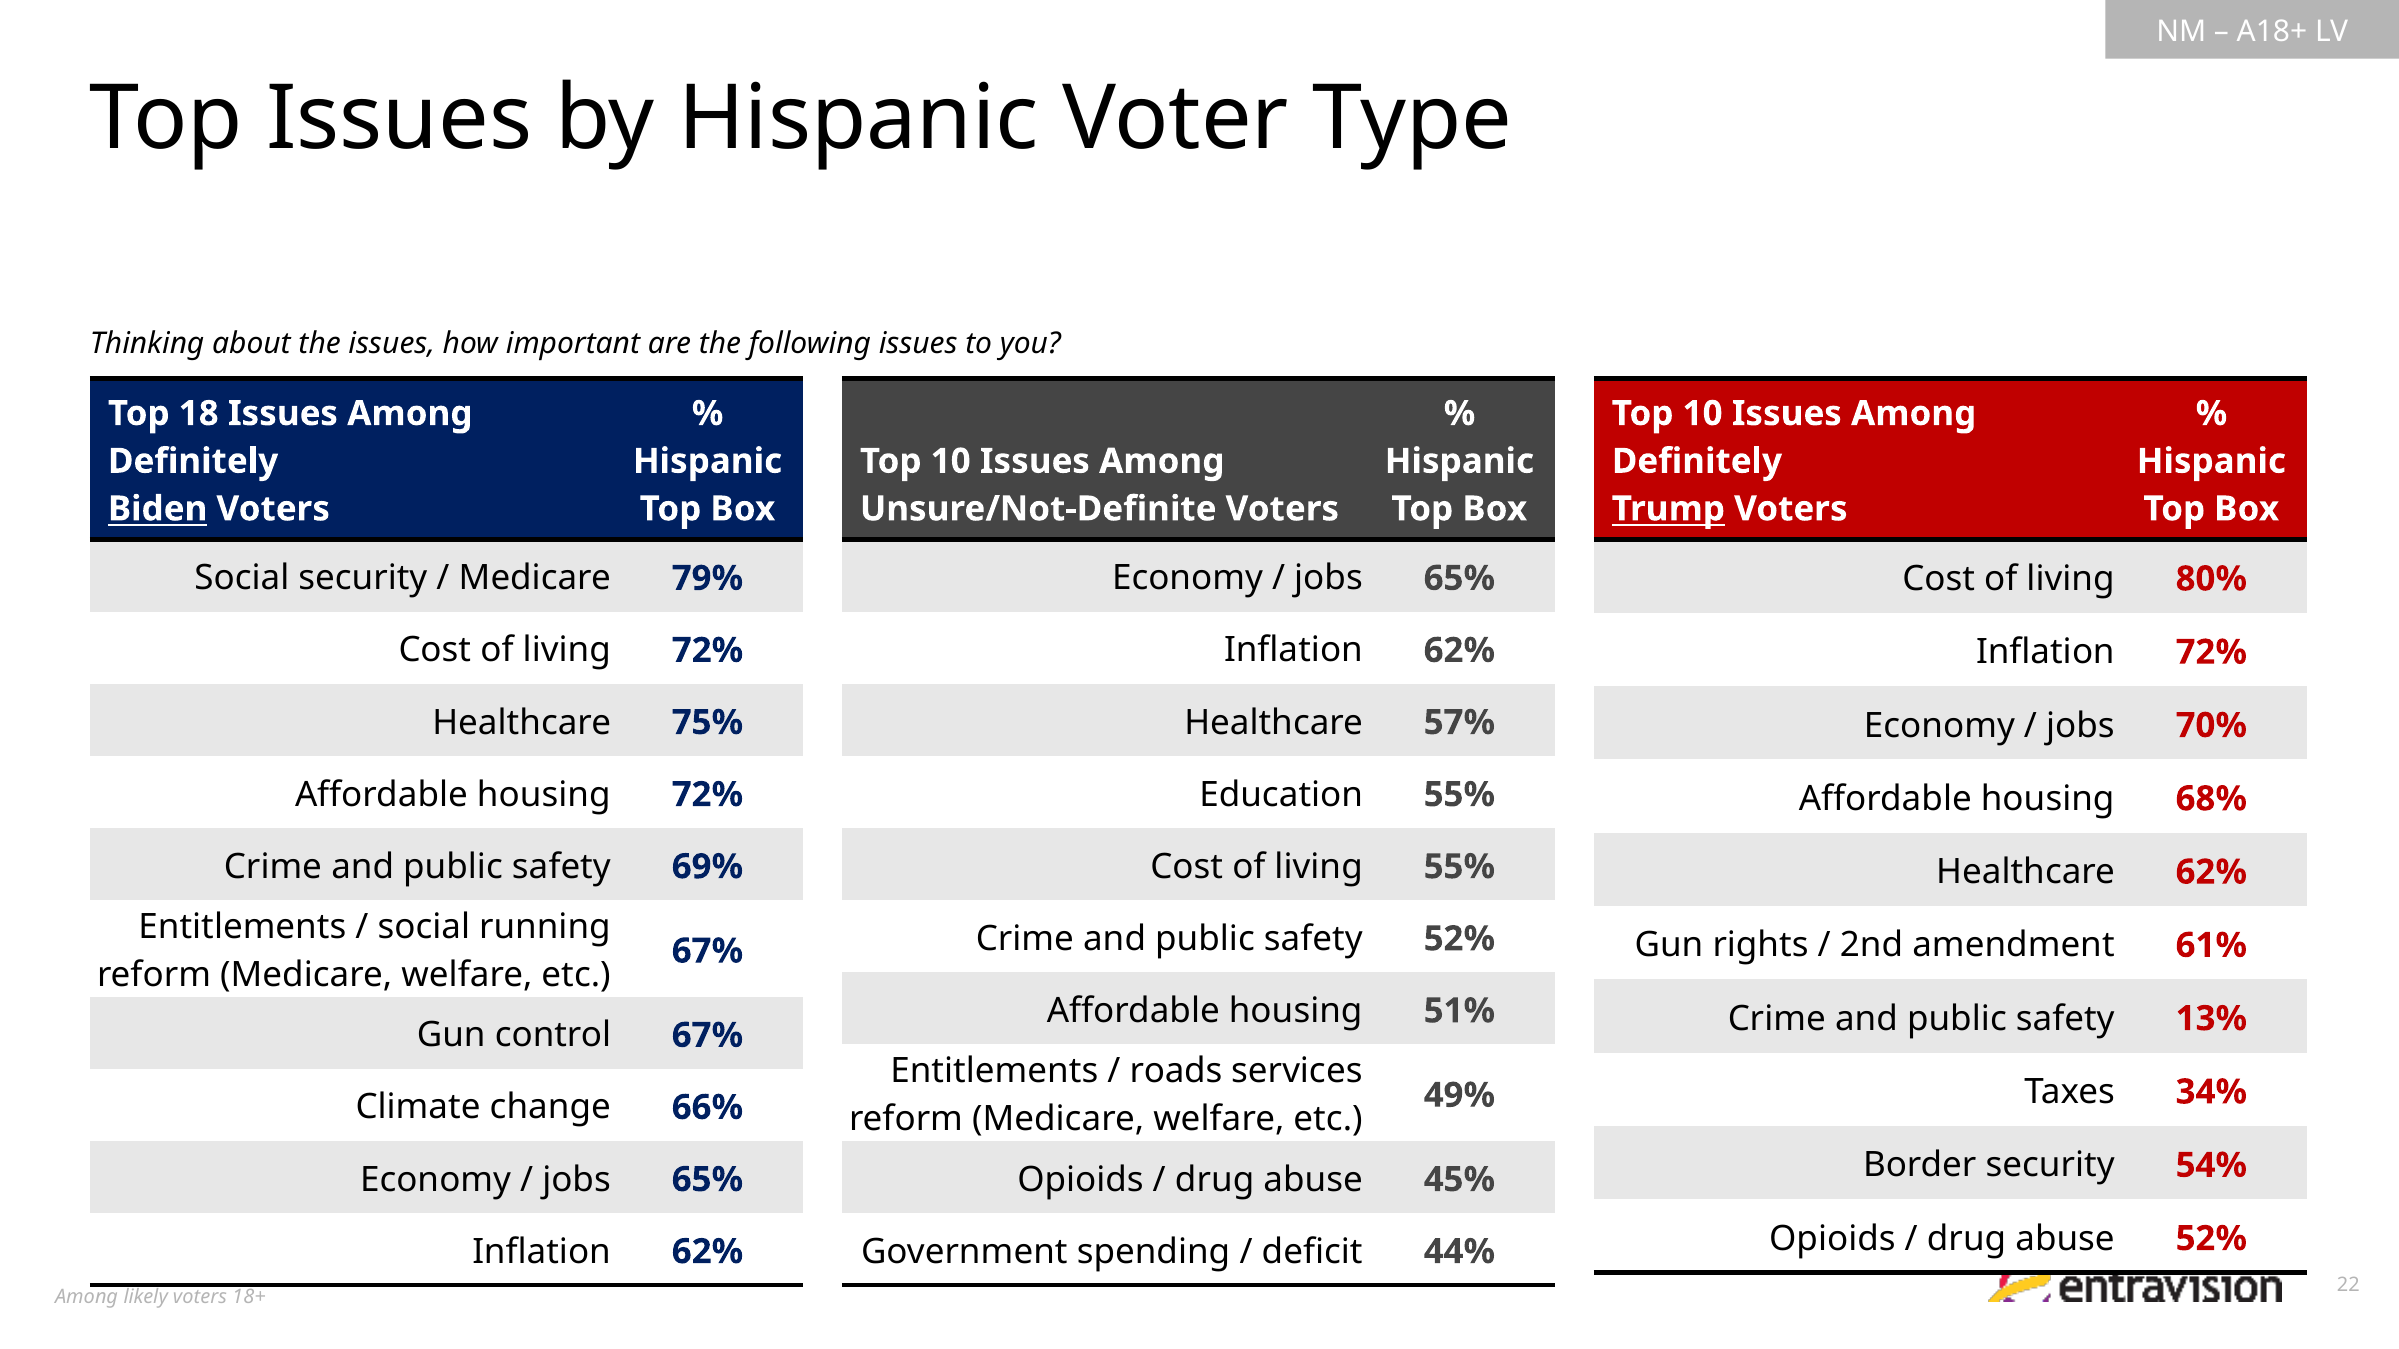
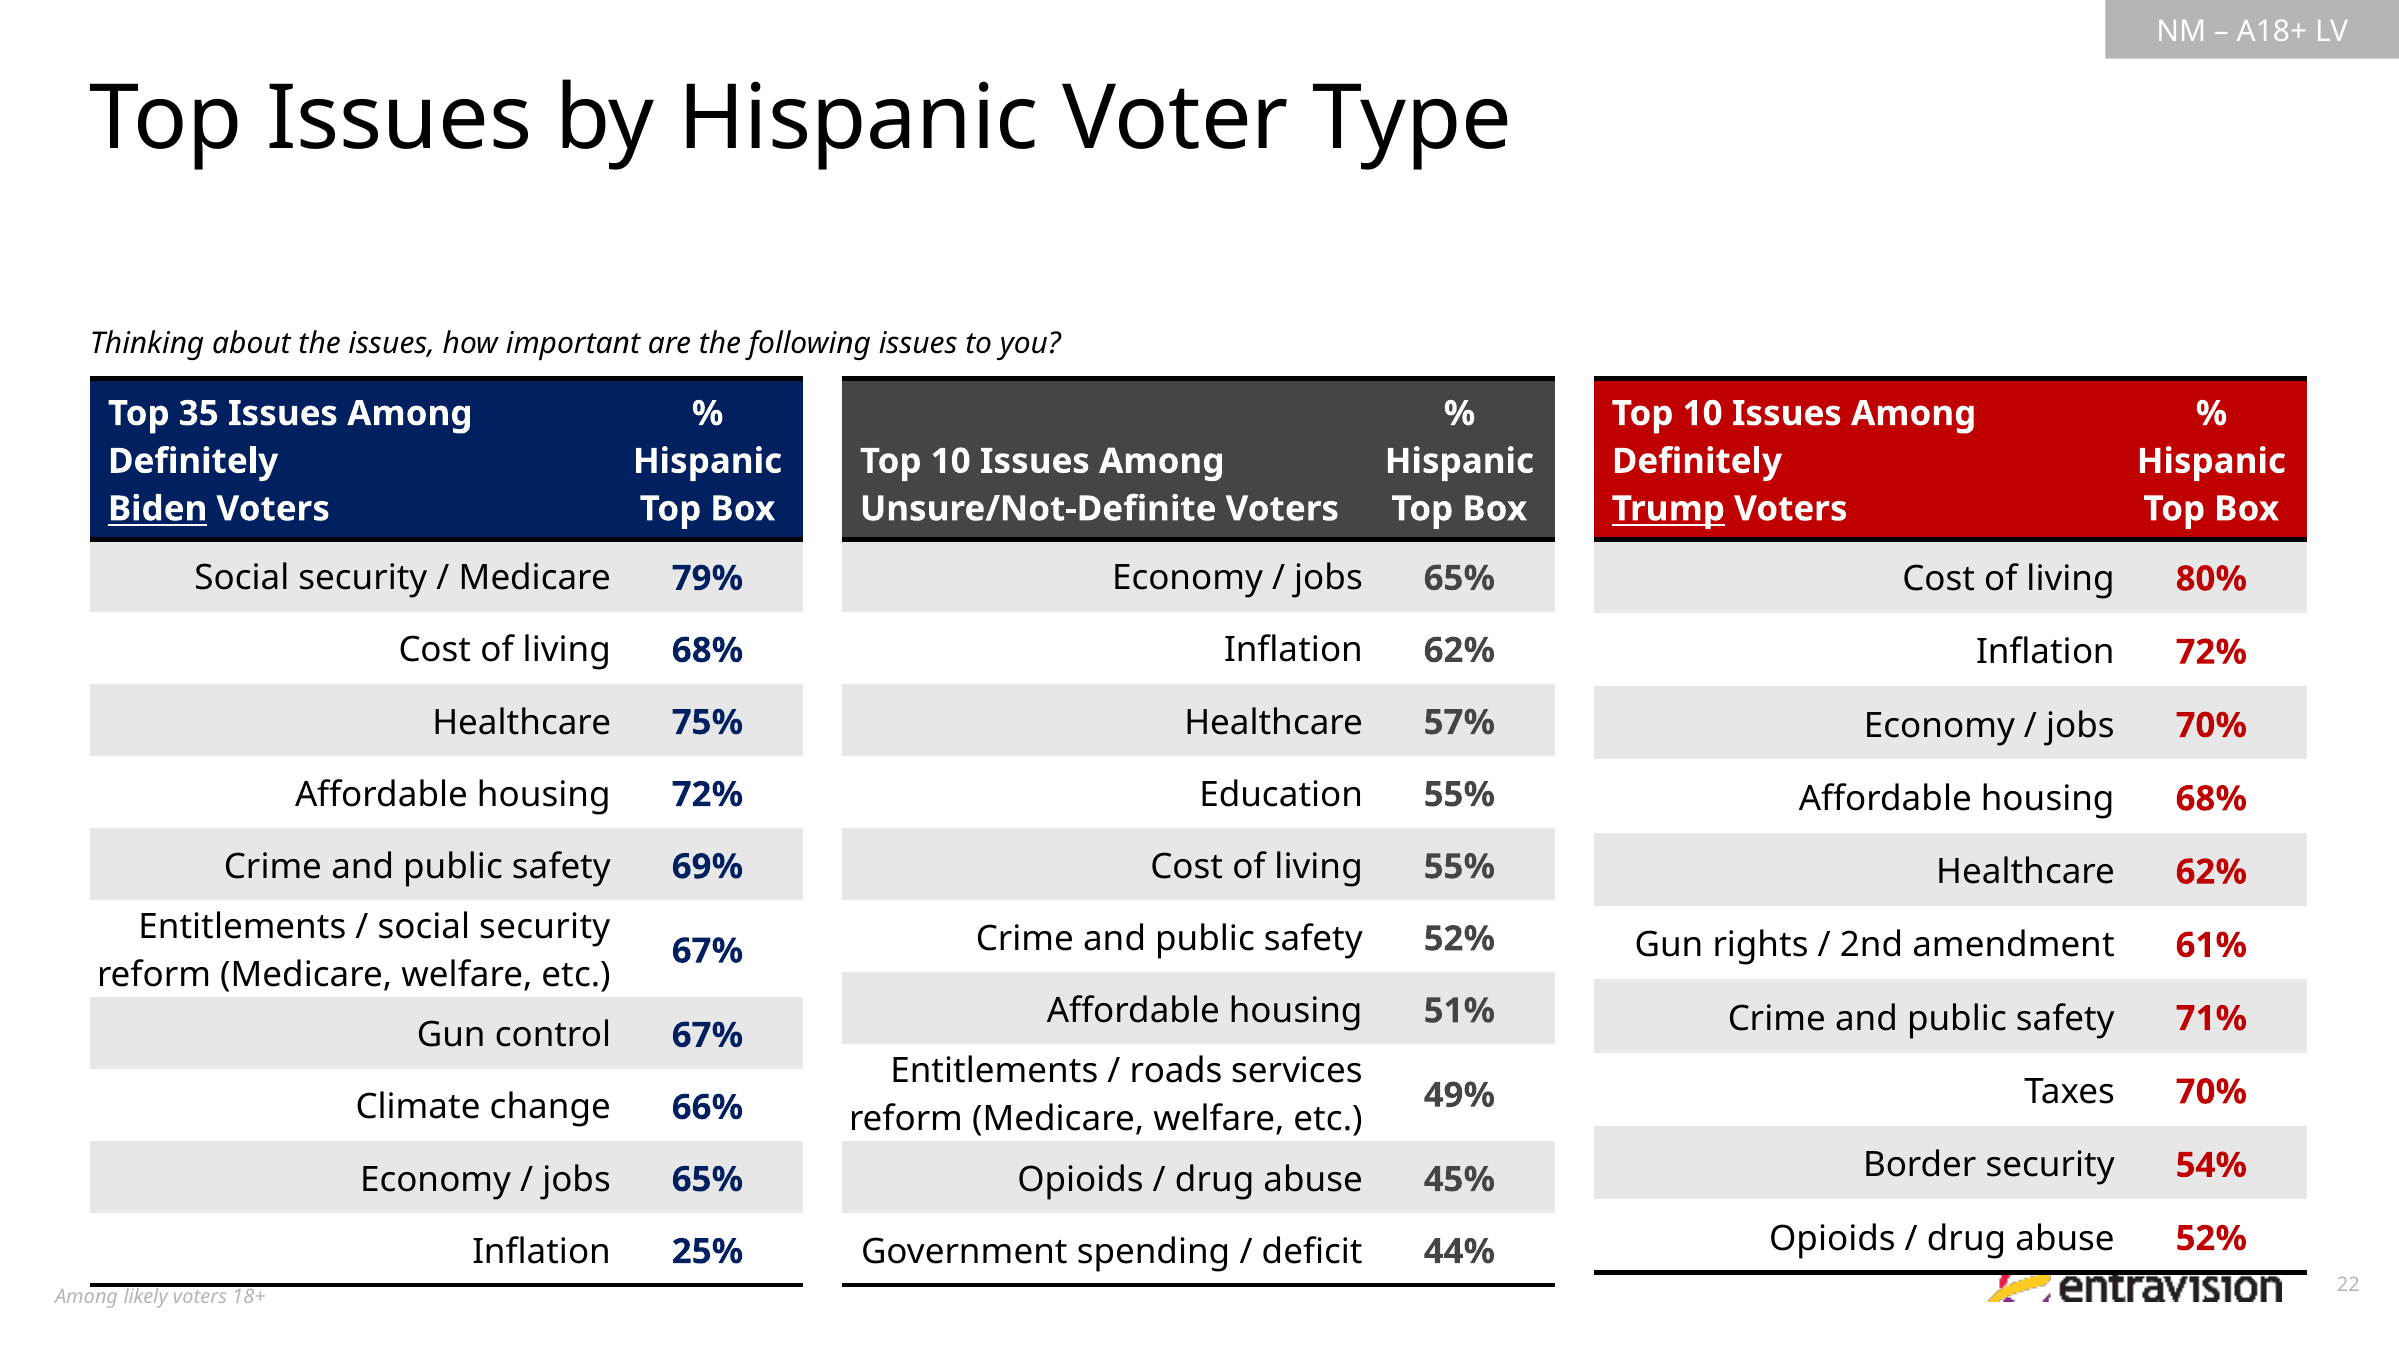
18: 18 -> 35 (199, 414)
living 72%: 72% -> 68% (707, 651)
running: running -> security (545, 927)
13%: 13% -> 71% (2211, 1019)
Taxes 34%: 34% -> 70% (2211, 1092)
62%: 62% -> 25% (707, 1252)
